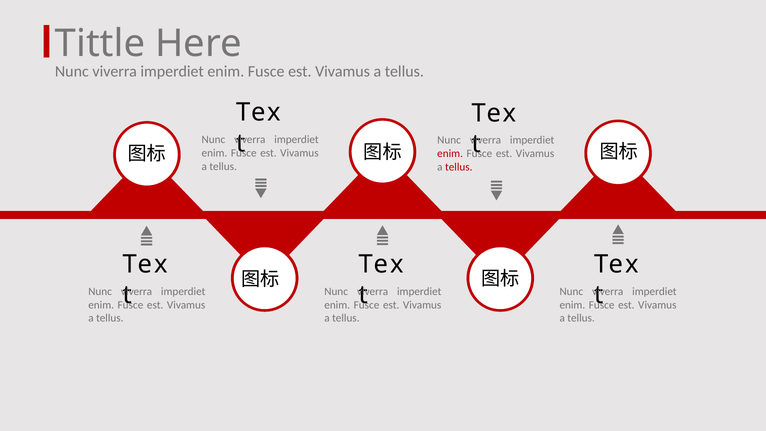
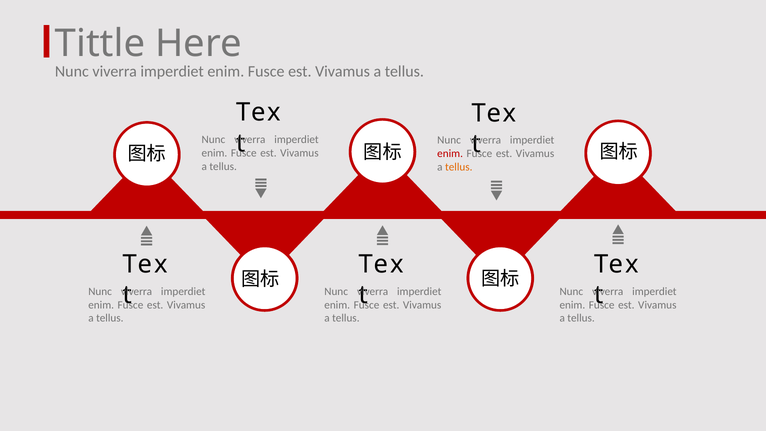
tellus colour: red -> orange (459, 167)
